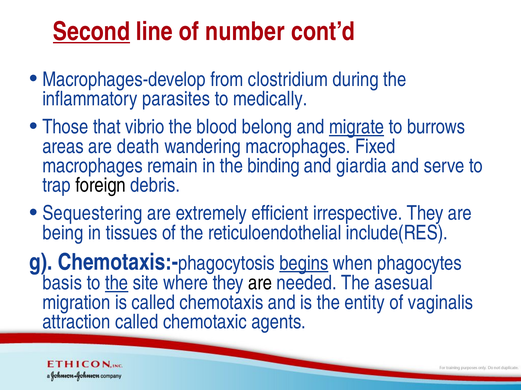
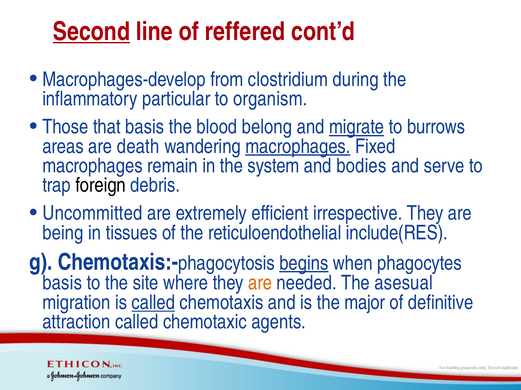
number: number -> reffered (245, 32)
parasites: parasites -> particular (176, 99)
medically: medically -> organism (270, 99)
that vibrio: vibrio -> basis (145, 127)
macrophages underline: none -> present (298, 147)
binding: binding -> system (274, 166)
giardia: giardia -> bodies (361, 166)
Sequestering: Sequestering -> Uncommitted (92, 214)
the underline: present -> none (117, 284)
are colour: black -> orange (260, 284)
called underline: none -> present (153, 303)
entity: entity -> major (365, 303)
vaginalis: vaginalis -> definitive (441, 303)
